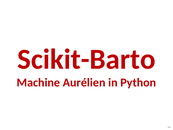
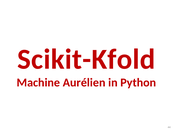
Scikit-Barto: Scikit-Barto -> Scikit-Kfold (86, 59)
